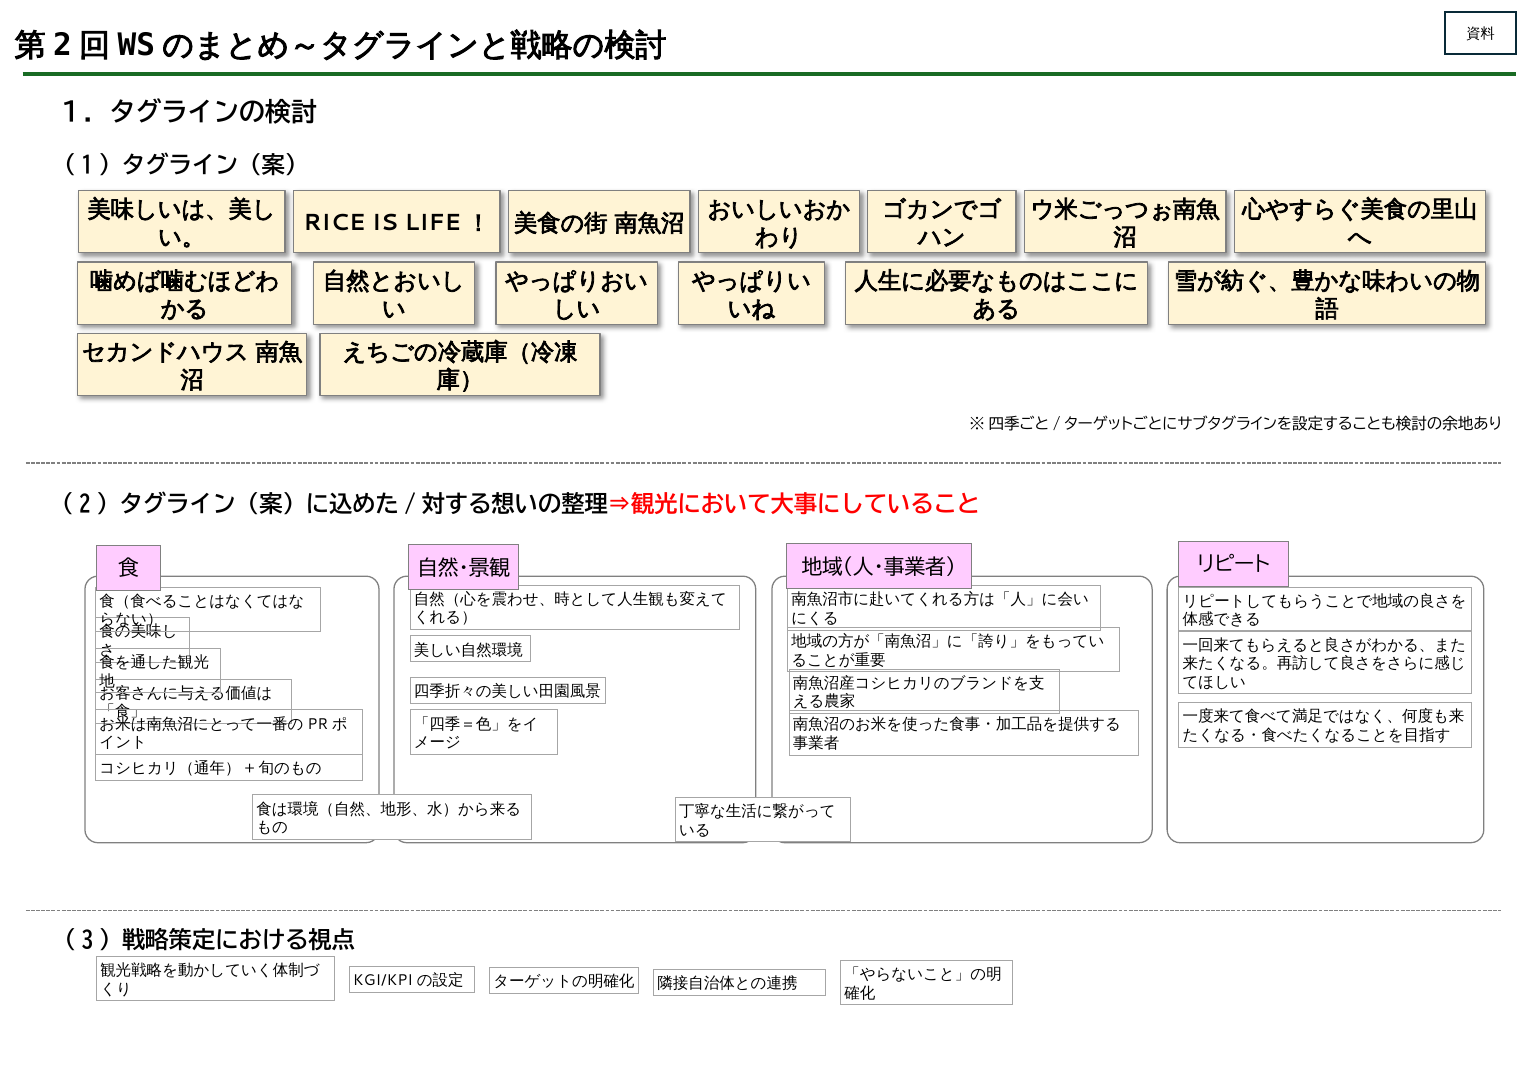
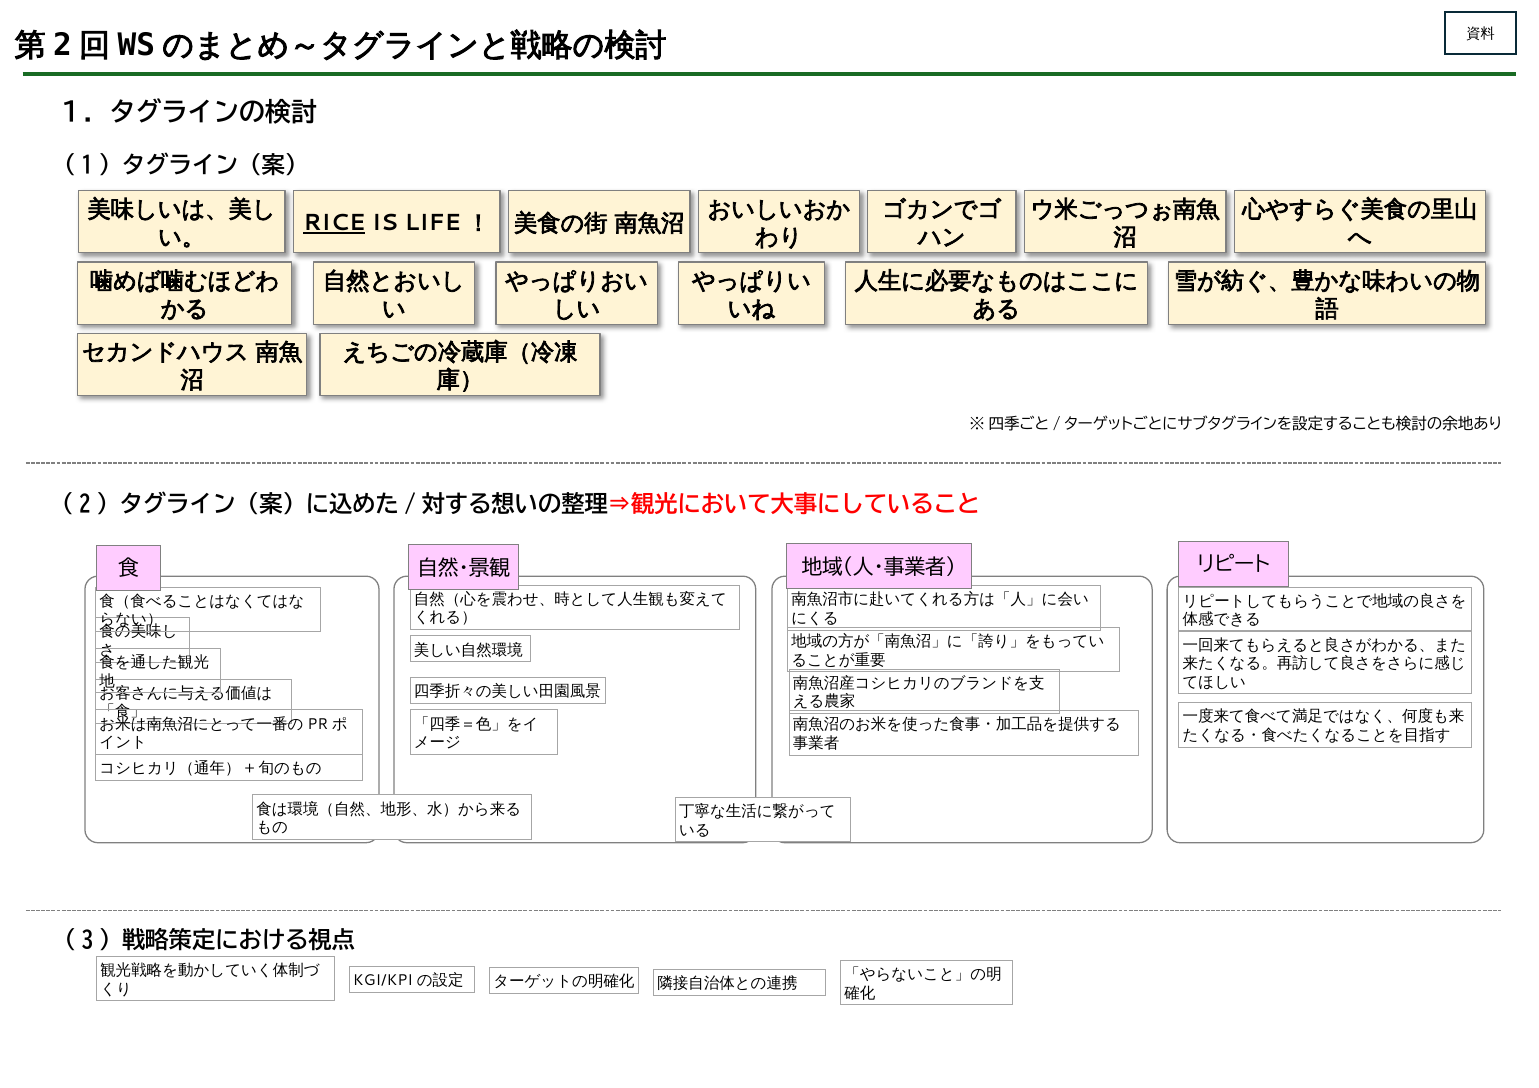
RICE underline: none -> present (334, 223)
